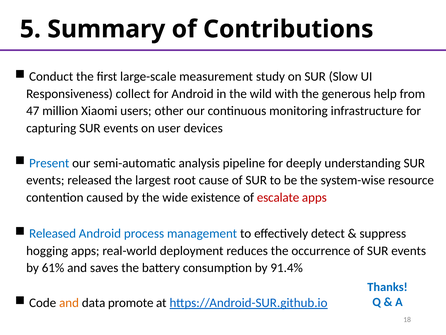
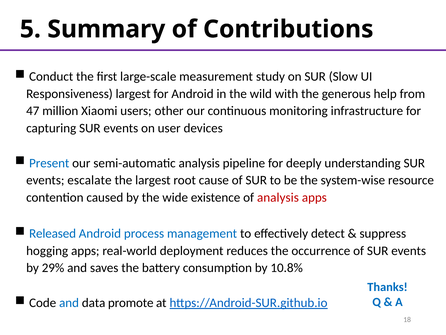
Responsiveness collect: collect -> largest (133, 94)
events released: released -> escalate (89, 180)
of escalate: escalate -> analysis (278, 197)
61%: 61% -> 29% (53, 267)
91.4%: 91.4% -> 10.8% (287, 267)
and colour: orange -> blue (69, 302)
